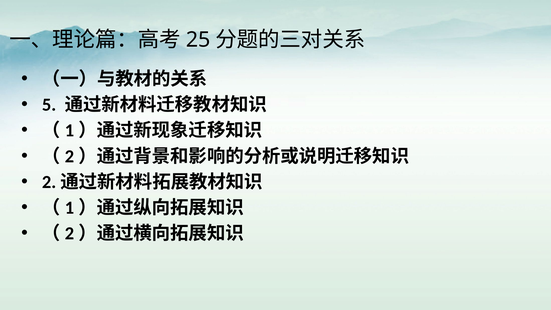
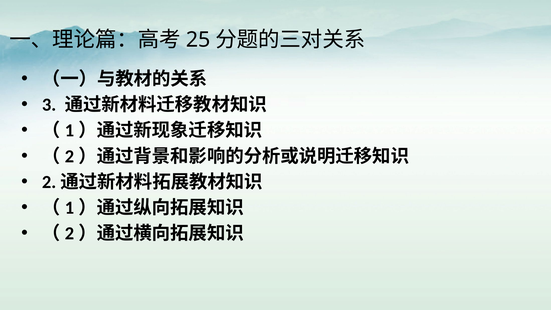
5: 5 -> 3 (49, 105)
